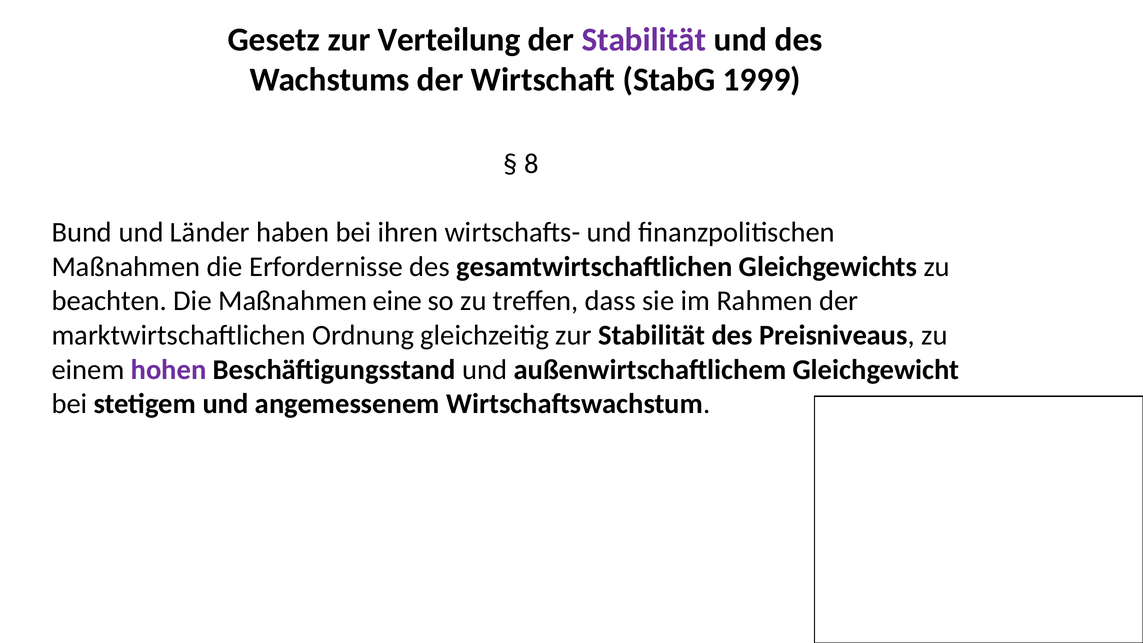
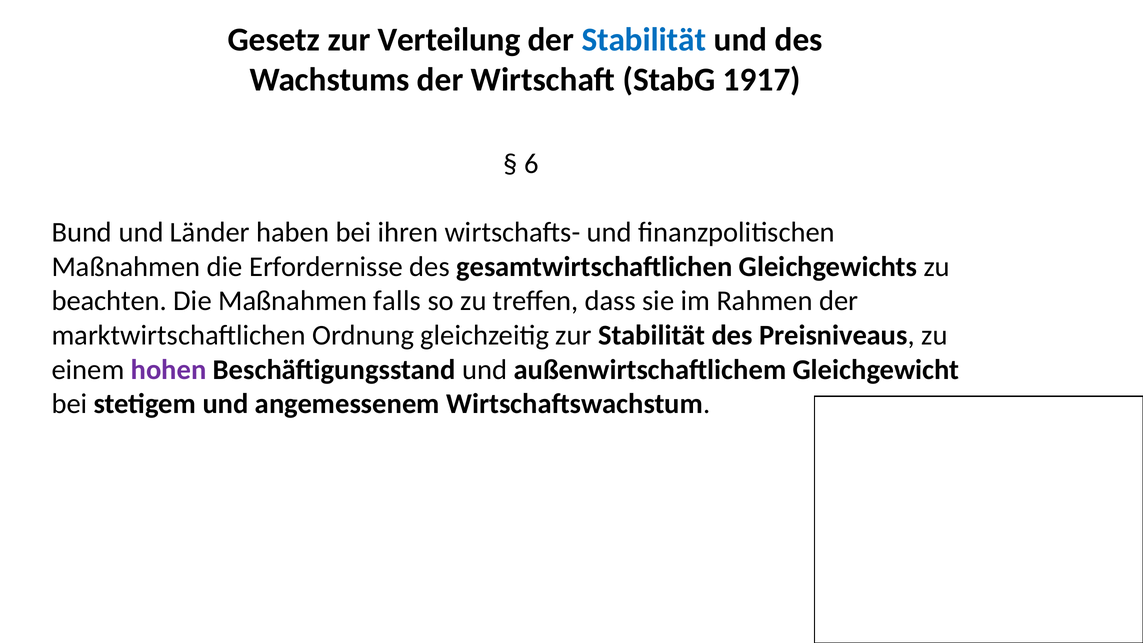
Stabilität colour: purple -> blue (644, 40)
1999: 1999 -> 1917 (762, 80)
8: 8 -> 6 (531, 164)
eine: eine -> falls (397, 301)
